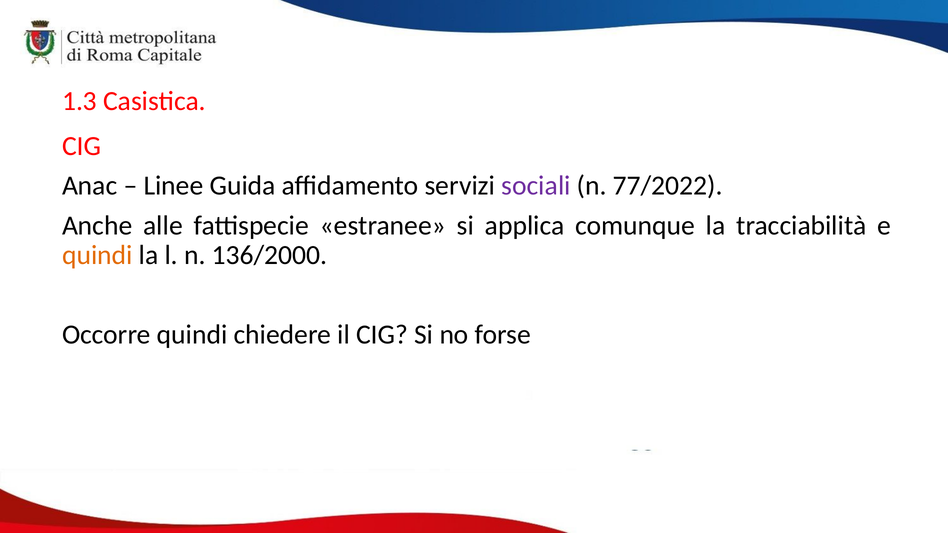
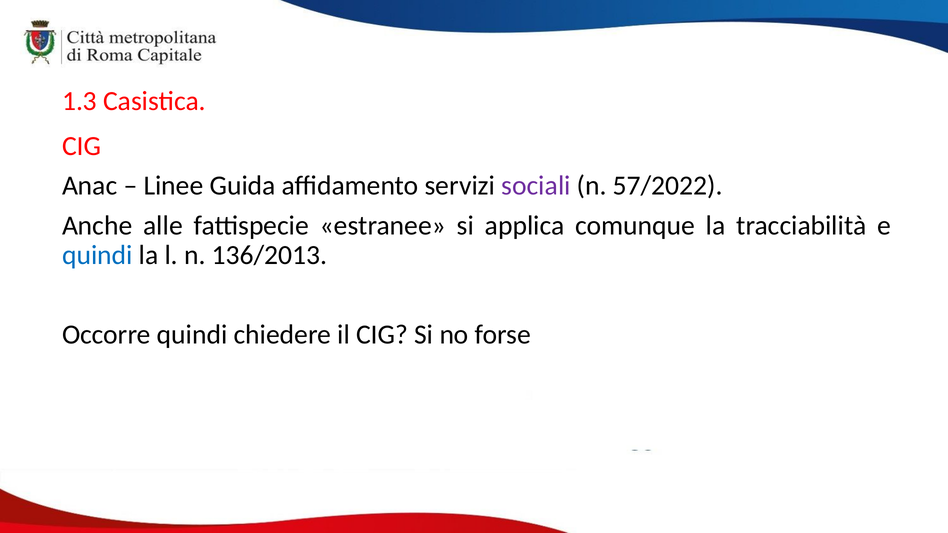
77/2022: 77/2022 -> 57/2022 (668, 186)
quindi colour: orange -> blue (97, 255)
136/2000: 136/2000 -> 136/2013 (270, 255)
